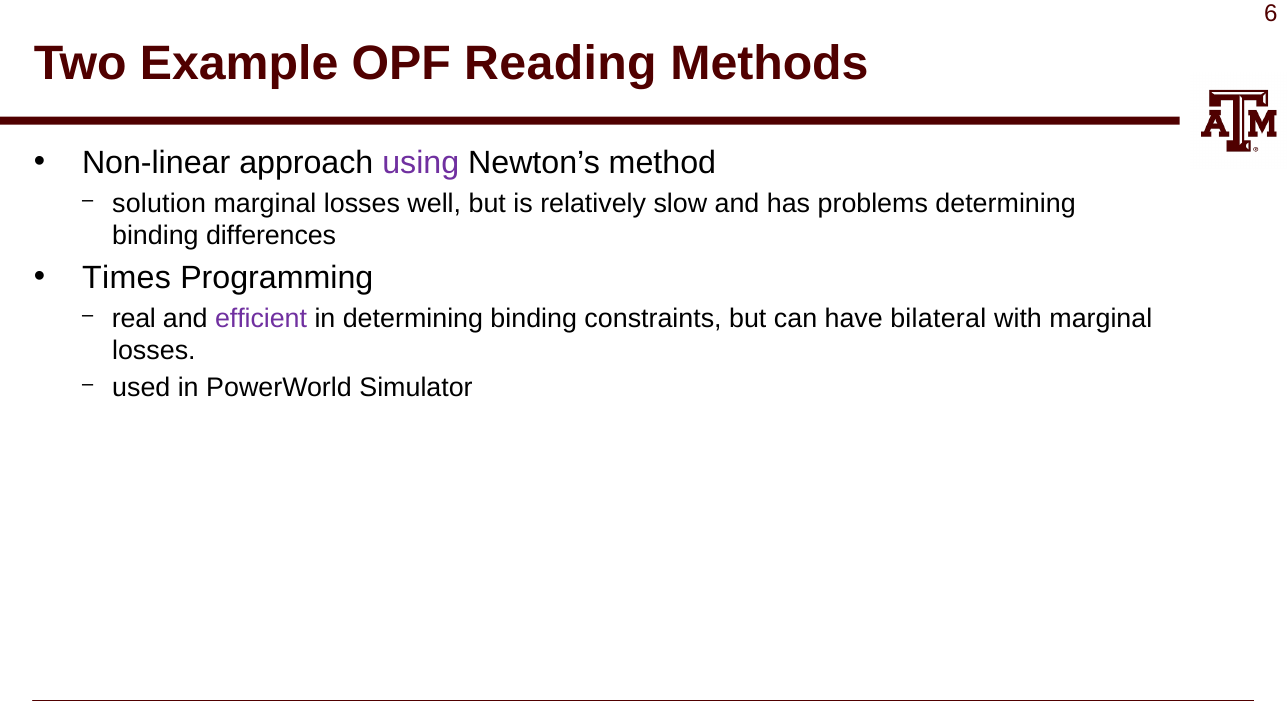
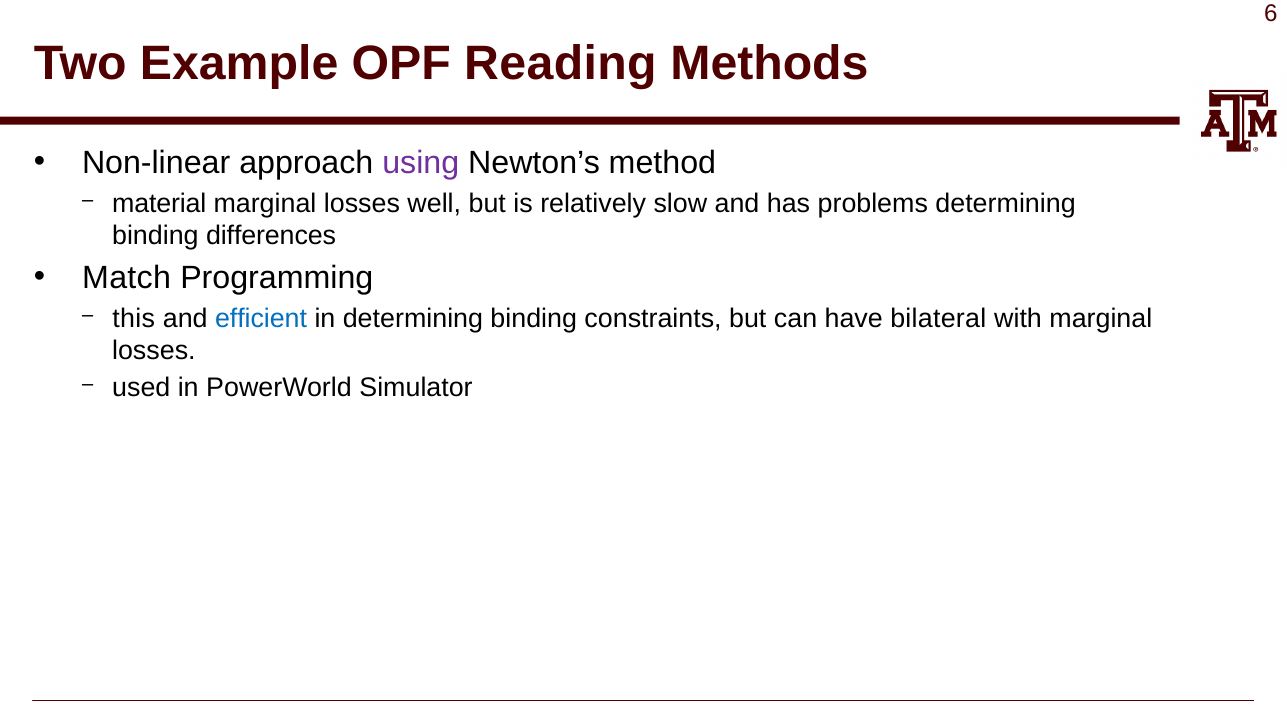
solution: solution -> material (159, 203)
Times: Times -> Match (127, 278)
real: real -> this (134, 318)
efficient colour: purple -> blue (261, 318)
